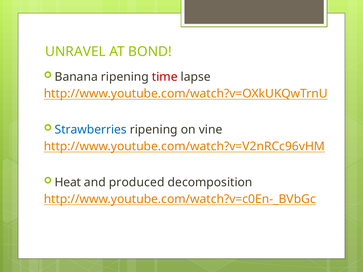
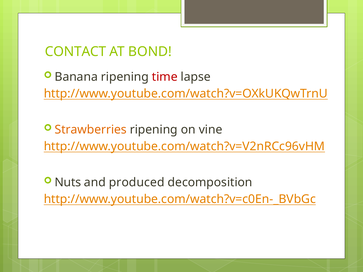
UNRAVEL: UNRAVEL -> CONTACT (76, 52)
Strawberries colour: blue -> orange (91, 130)
Heat: Heat -> Nuts (68, 182)
